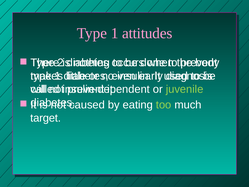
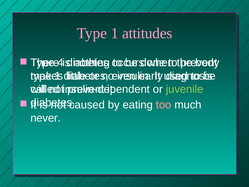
2: 2 -> 4 (61, 63)
too colour: light green -> pink (164, 105)
target: target -> never (46, 118)
